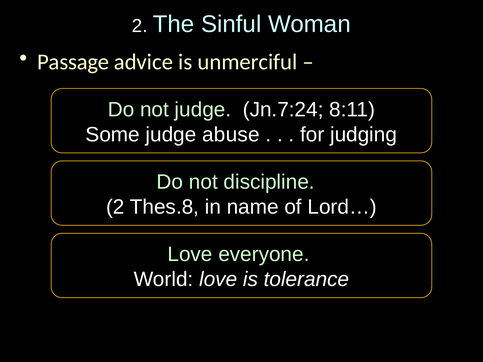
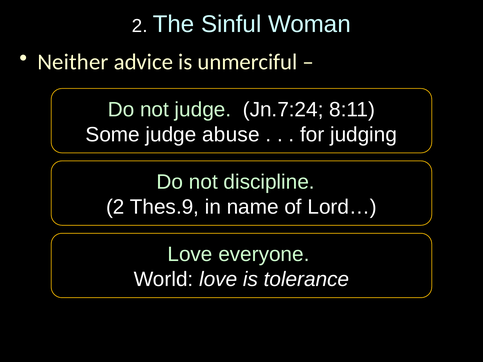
Passage: Passage -> Neither (73, 62)
Thes.8: Thes.8 -> Thes.9 (164, 207)
